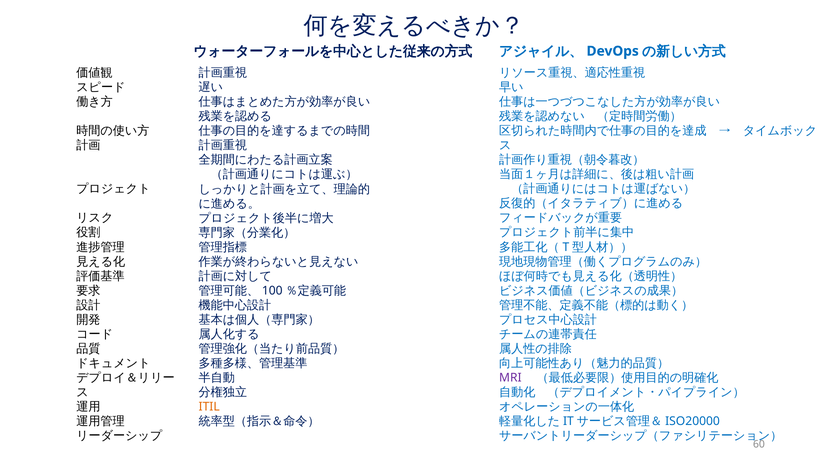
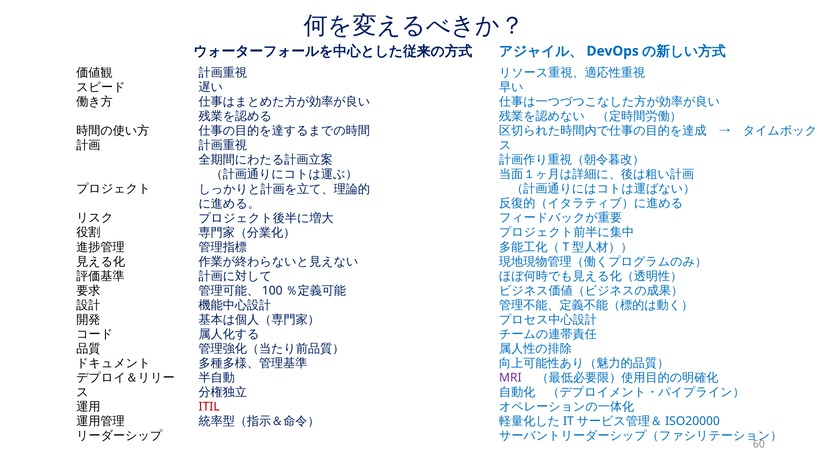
ITIL colour: orange -> red (209, 406)
